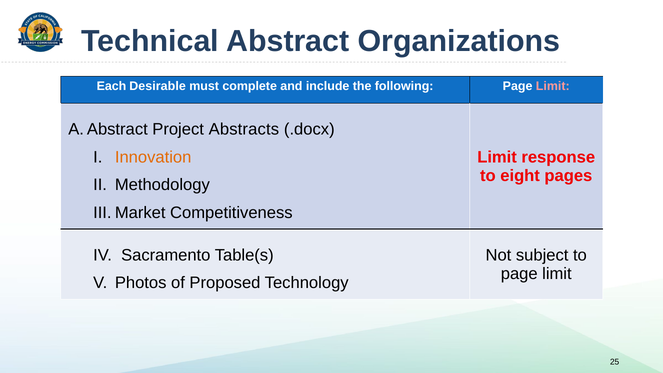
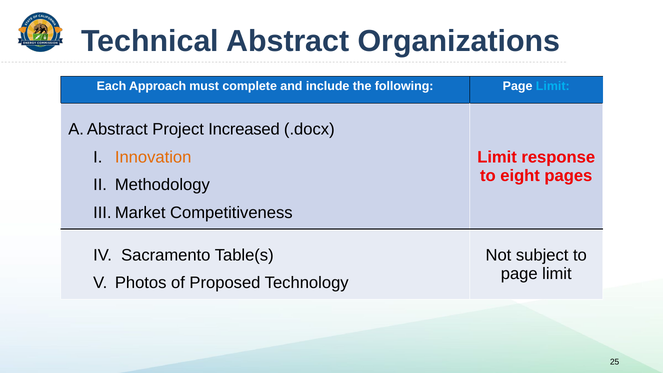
Desirable: Desirable -> Approach (158, 86)
Limit colour: pink -> light blue (553, 86)
Abstracts: Abstracts -> Increased (244, 129)
